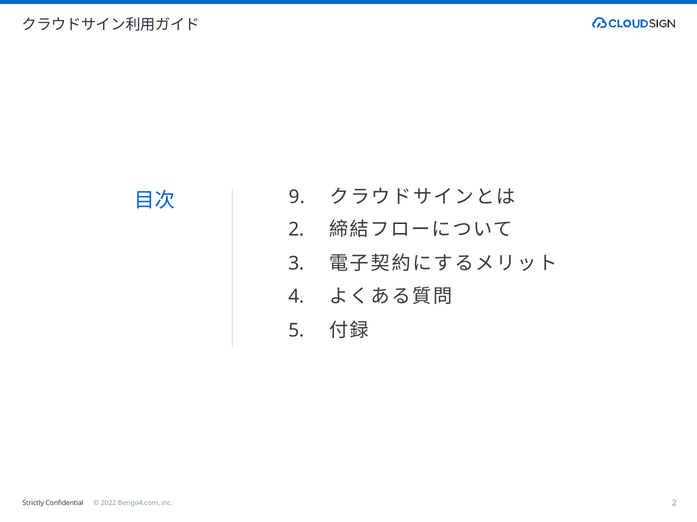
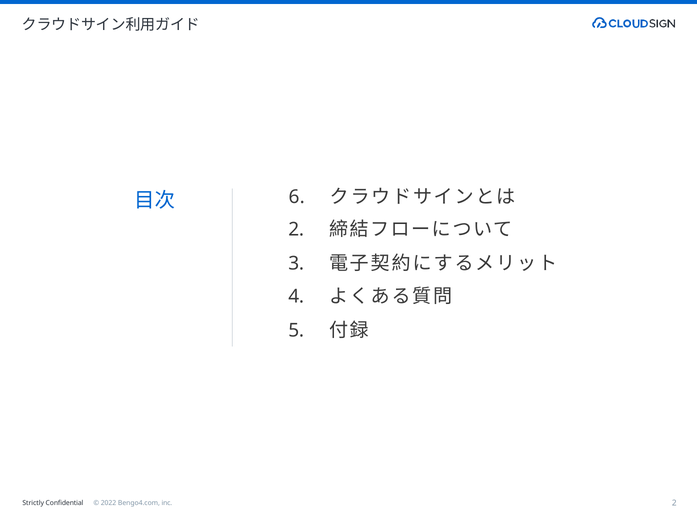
9: 9 -> 6 (297, 197)
